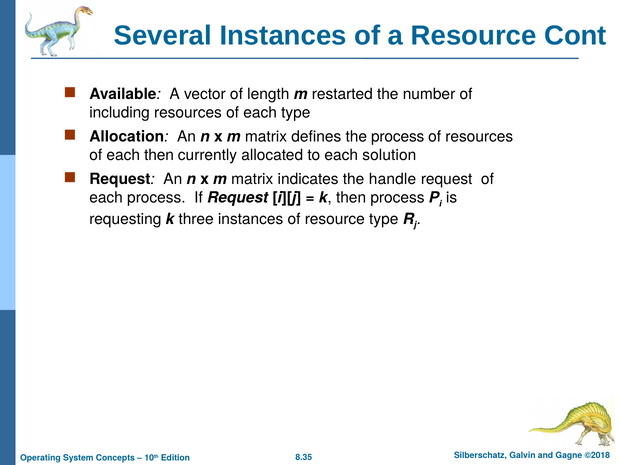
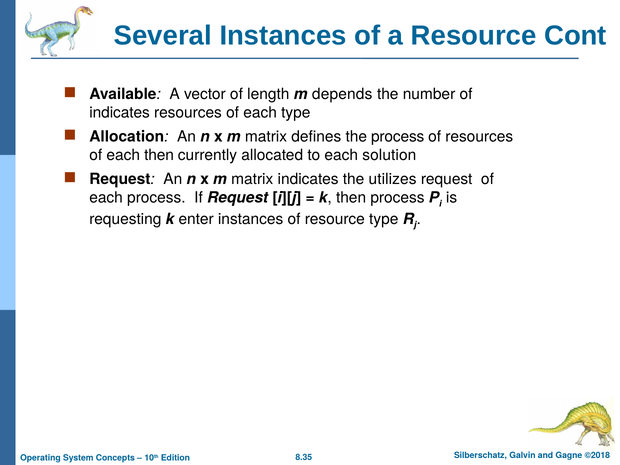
restarted: restarted -> depends (342, 94)
including: including -> indicates (120, 113)
handle: handle -> utilizes (393, 179)
three: three -> enter (196, 219)
